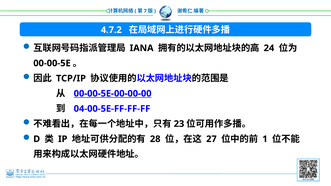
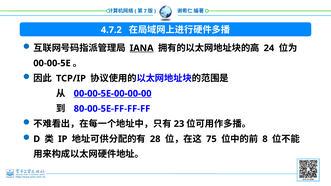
IANA underline: none -> present (142, 48)
04-00-5E-FF-FF-FF: 04-00-5E-FF-FF-FF -> 80-00-5E-FF-FF-FF (112, 109)
27: 27 -> 75 (211, 139)
1: 1 -> 8 (265, 139)
